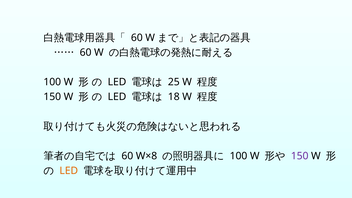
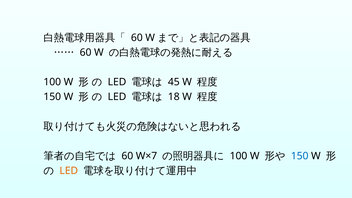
25: 25 -> 45 (174, 82)
W×8: W×8 -> W×7 (147, 156)
150 colour: purple -> blue (300, 156)
